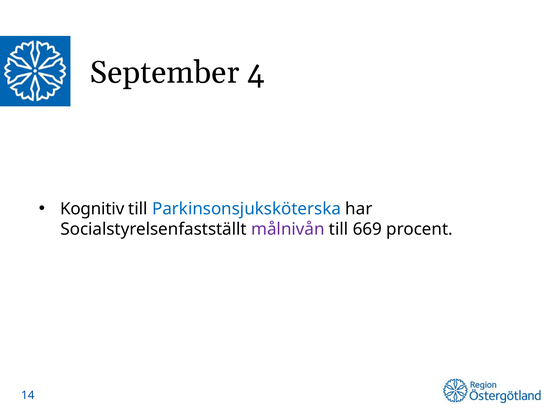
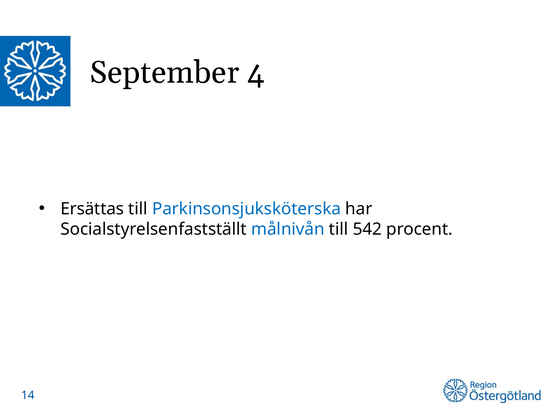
Kognitiv: Kognitiv -> Ersättas (92, 209)
målnivån colour: purple -> blue (288, 229)
669: 669 -> 542 (367, 229)
